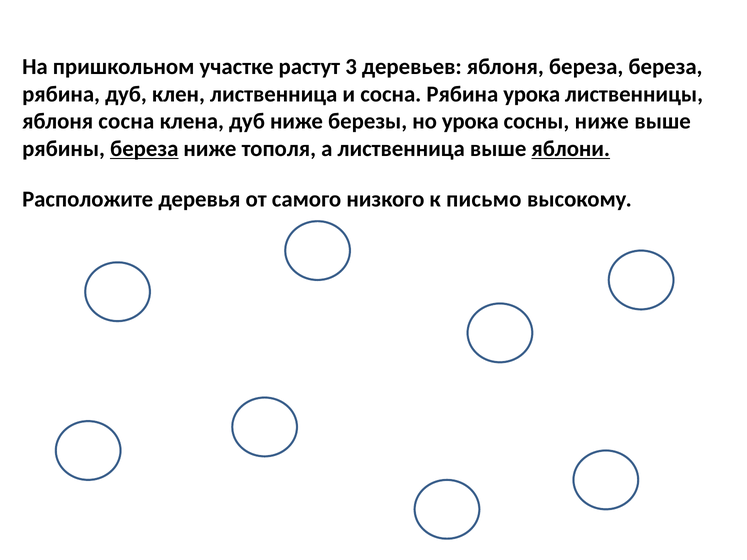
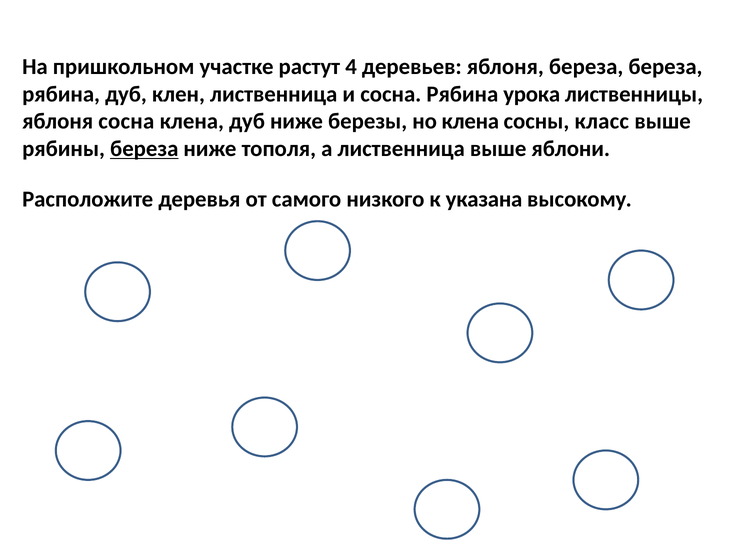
3: 3 -> 4 (351, 67)
но урока: урока -> клена (470, 121)
сосны ниже: ниже -> класс (602, 121)
яблони underline: present -> none (571, 149)
письмо: письмо -> указана (484, 199)
